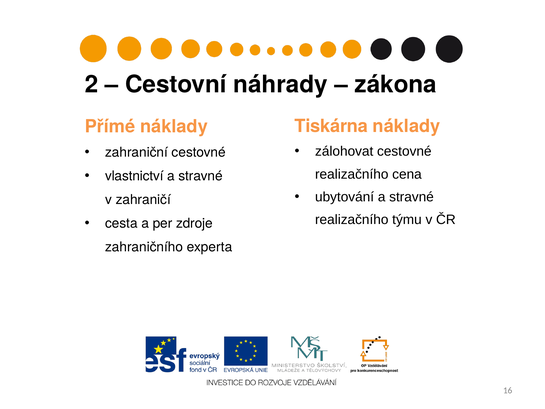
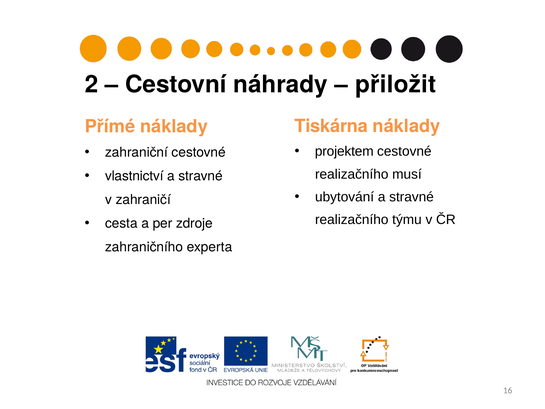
zákona: zákona -> přiložit (396, 84)
zálohovat: zálohovat -> projektem (344, 151)
cena: cena -> musí (407, 174)
